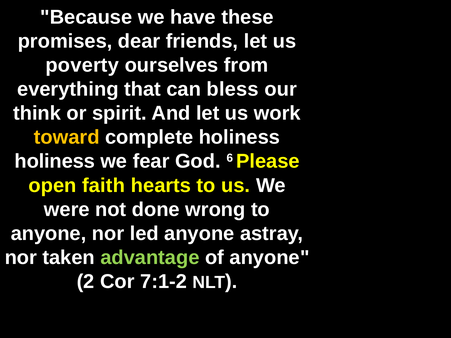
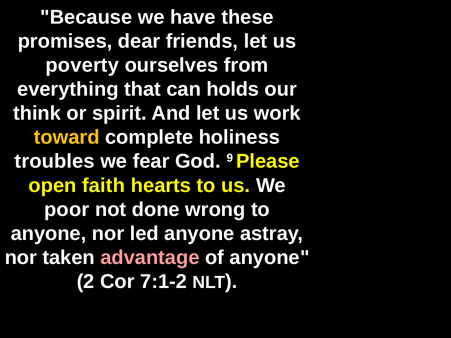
bless: bless -> holds (233, 89)
holiness: holiness -> troubles (55, 161)
6: 6 -> 9 (230, 158)
were: were -> poor (67, 210)
advantage colour: light green -> pink (150, 258)
